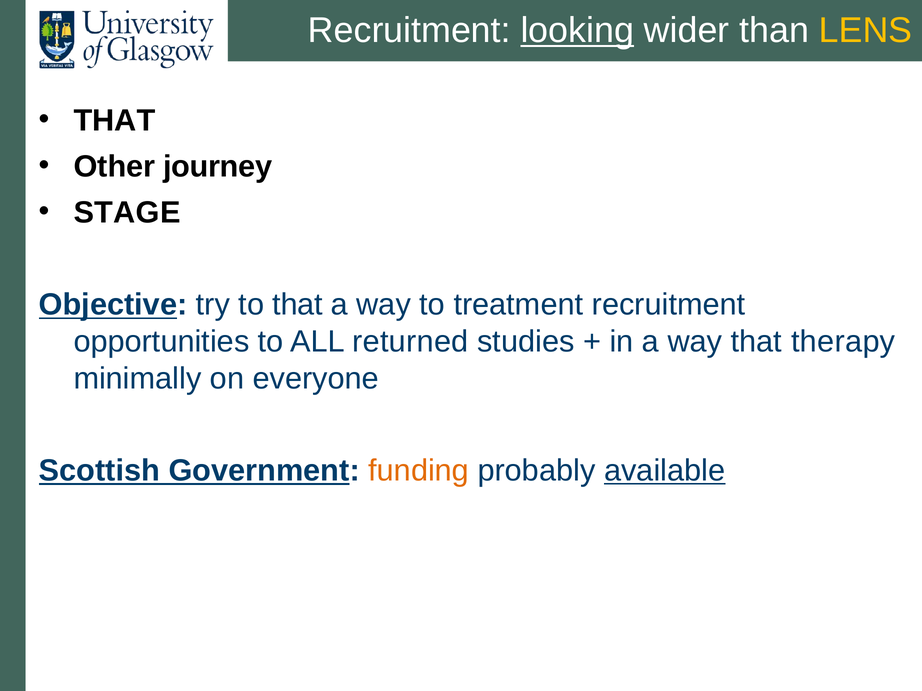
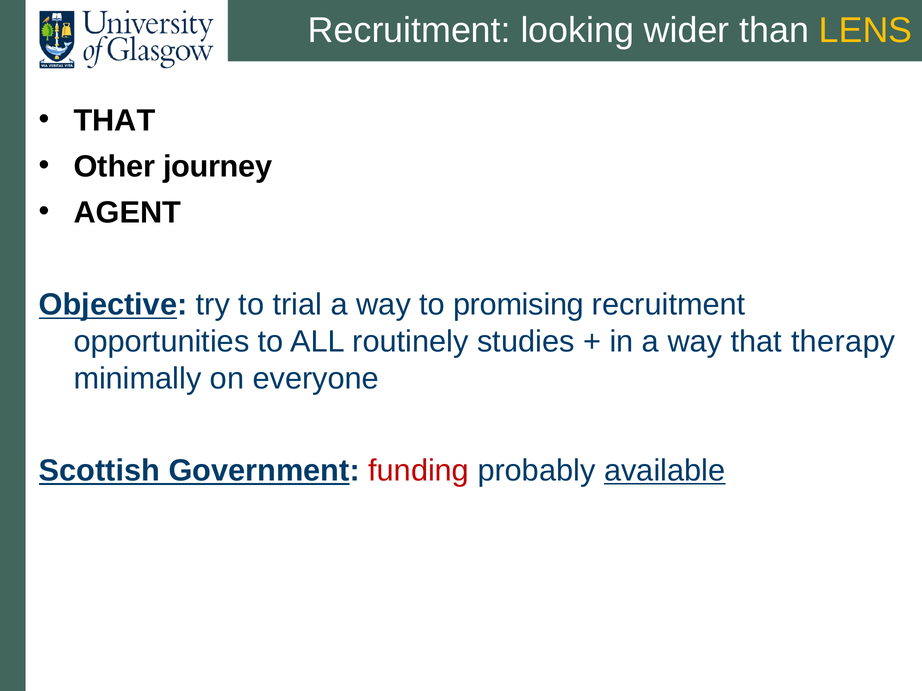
looking underline: present -> none (577, 30)
STAGE: STAGE -> AGENT (127, 213)
to that: that -> trial (297, 305)
treatment: treatment -> promising (519, 305)
returned: returned -> routinely (411, 342)
funding colour: orange -> red (419, 471)
